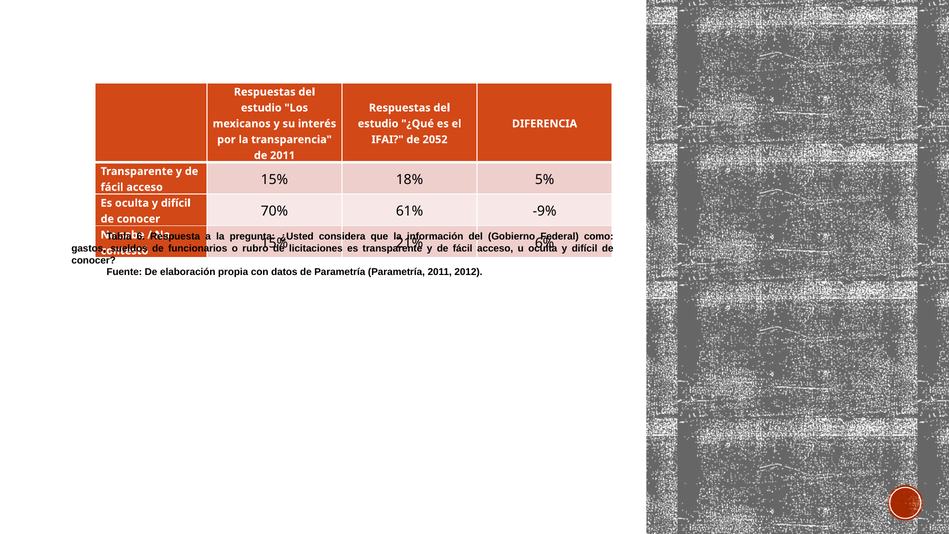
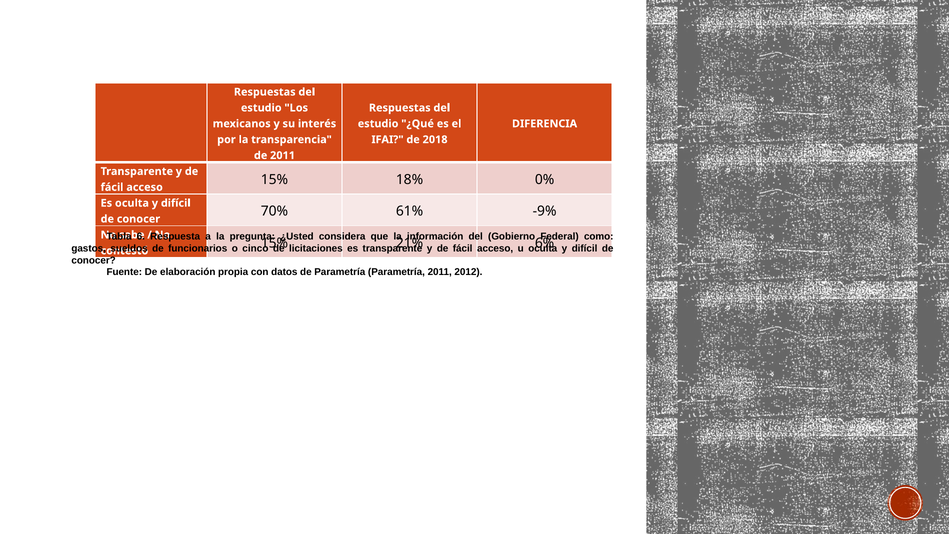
2052: 2052 -> 2018 (435, 140)
5%: 5% -> 0% (545, 180)
rubro: rubro -> cinco (255, 248)
